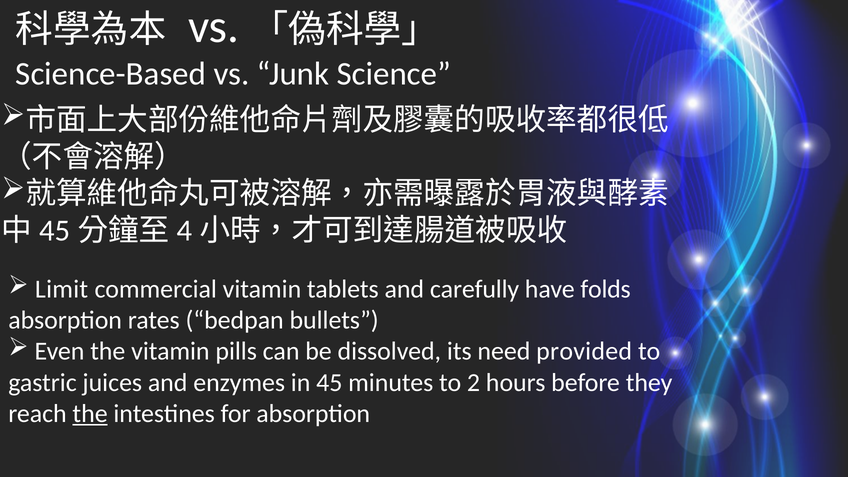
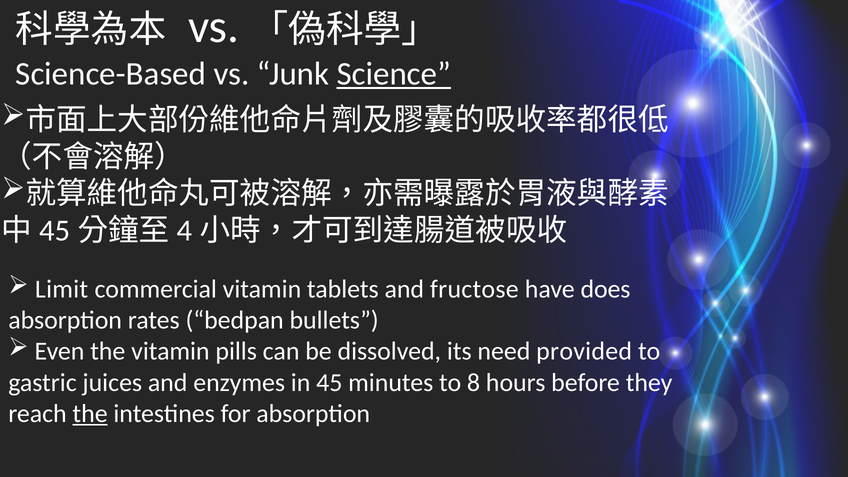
Science underline: none -> present (394, 74)
carefully: carefully -> fructose (474, 289)
folds: folds -> does (605, 289)
2: 2 -> 8 (473, 382)
